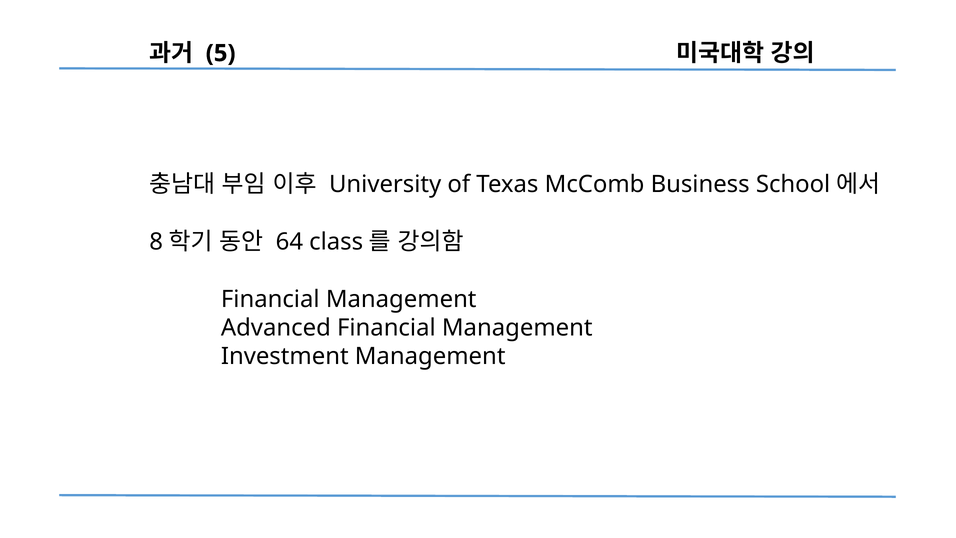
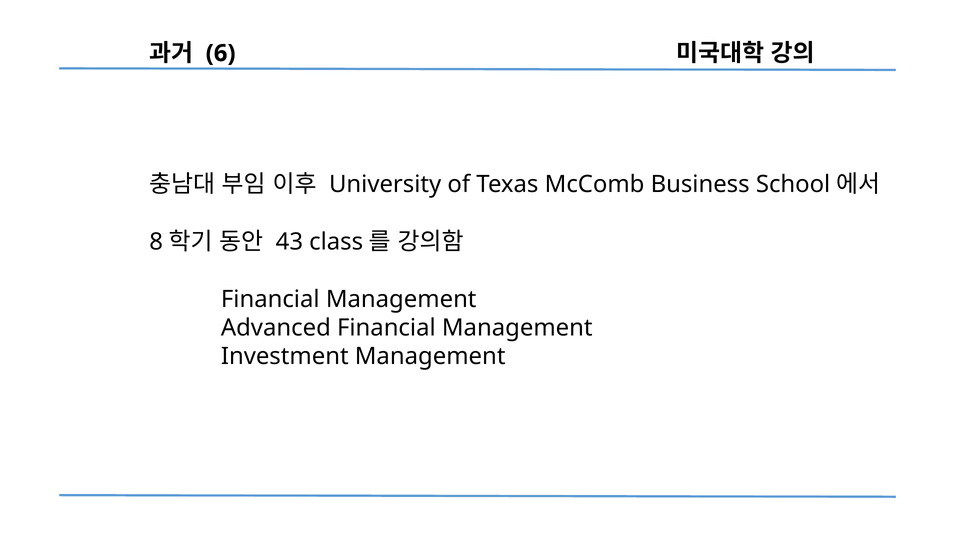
5: 5 -> 6 (221, 53)
64: 64 -> 43 (289, 242)
